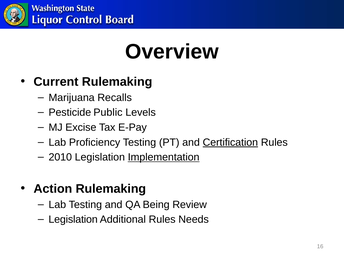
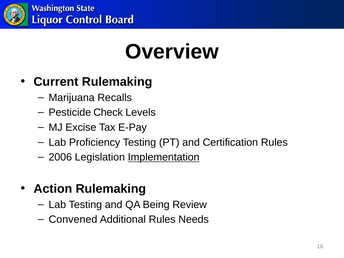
Public: Public -> Check (108, 113)
Certification underline: present -> none (230, 142)
2010: 2010 -> 2006 (60, 157)
Legislation: Legislation -> Convened (73, 219)
